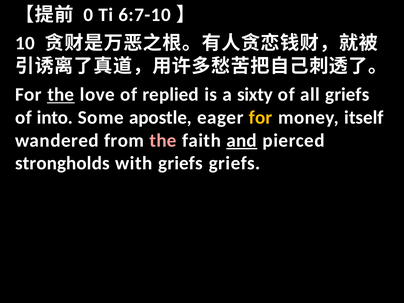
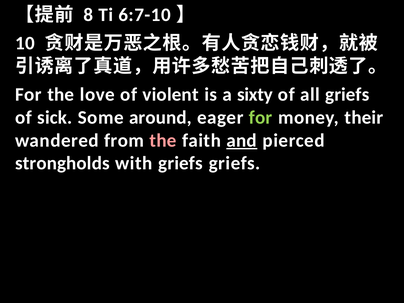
0: 0 -> 8 (88, 15)
the underline: present -> none (61, 95)
replied: replied -> violent (171, 95)
into: into -> sick (55, 118)
apostle: apostle -> around (160, 118)
for colour: yellow -> light green (261, 118)
itself: itself -> their (364, 118)
